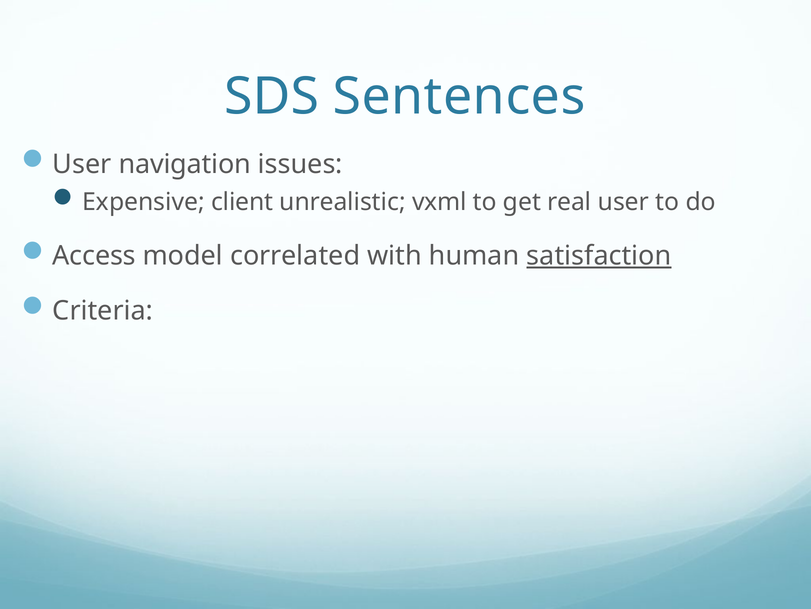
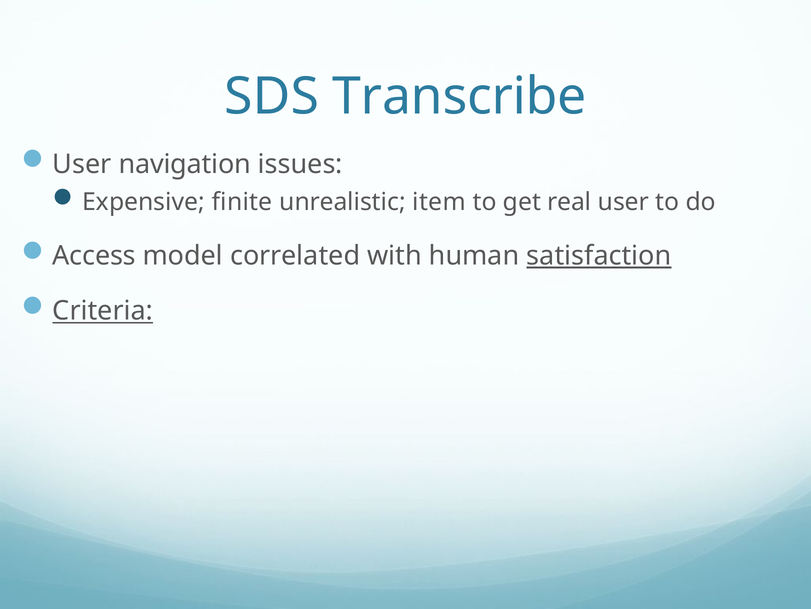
Sentences: Sentences -> Transcribe (460, 97)
client: client -> finite (242, 202)
vxml: vxml -> item (439, 202)
Criteria underline: none -> present (103, 311)
